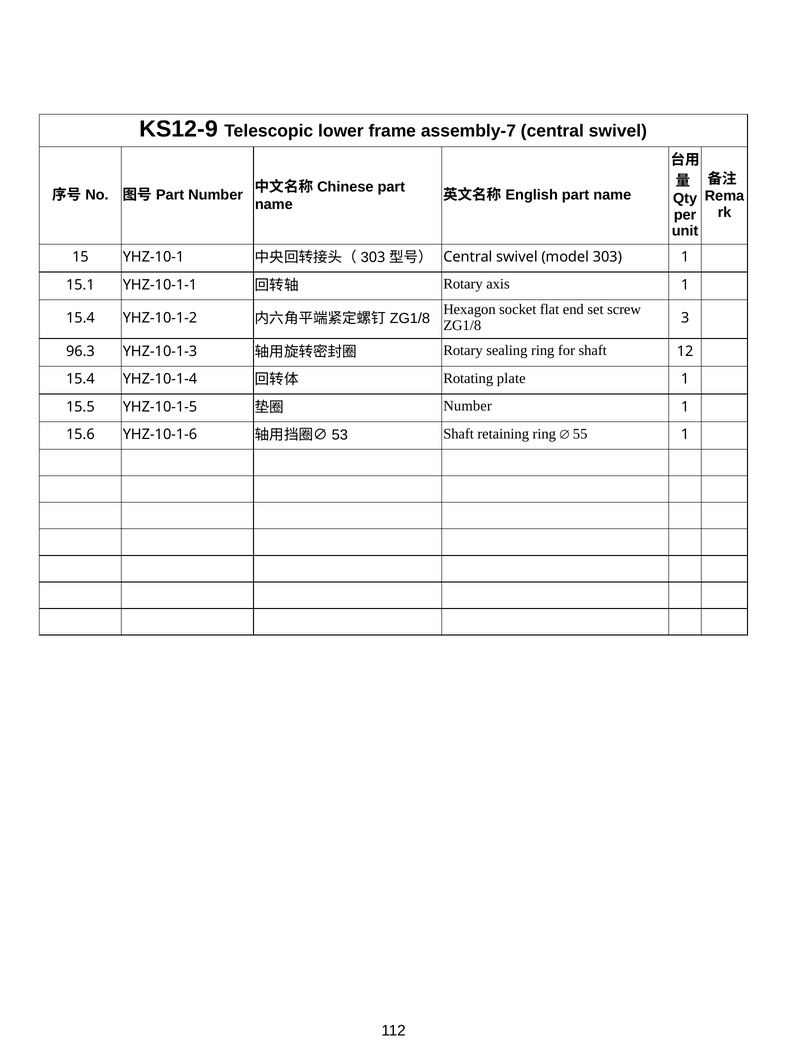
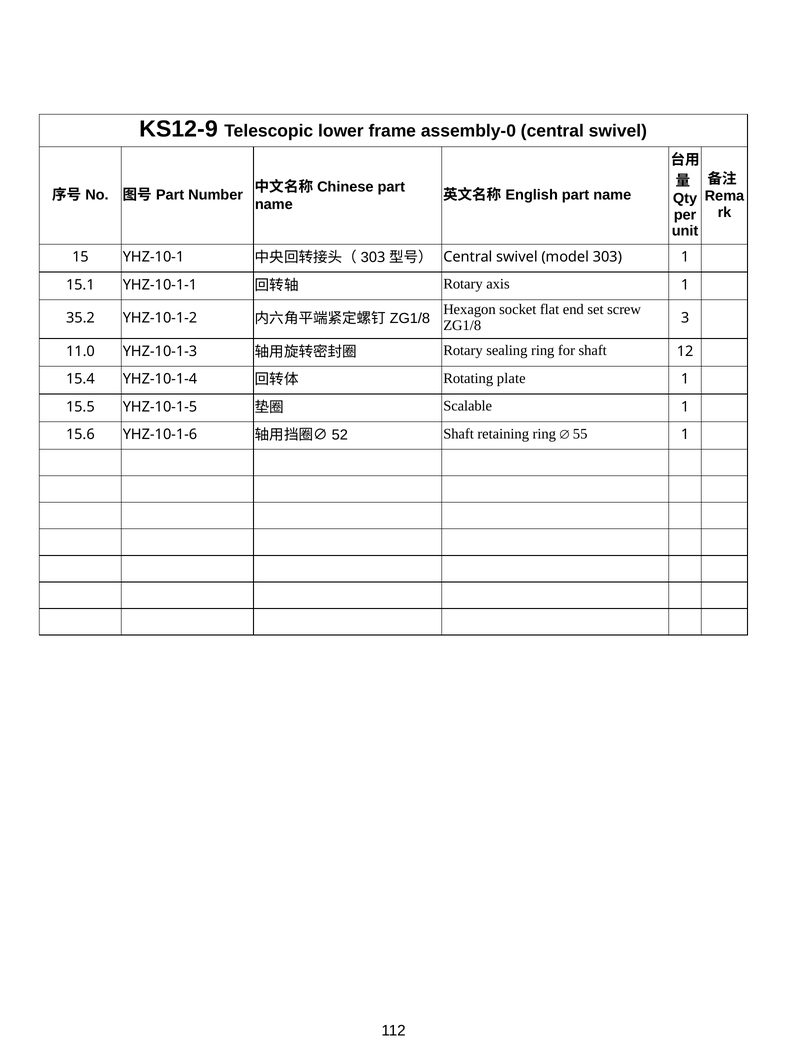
assembly-7: assembly-7 -> assembly-0 (468, 131)
15.4: 15.4 -> 35.2 (80, 318)
96.3: 96.3 -> 11.0 (80, 351)
Number: Number -> Scalable (468, 406)
53: 53 -> 52 (340, 435)
